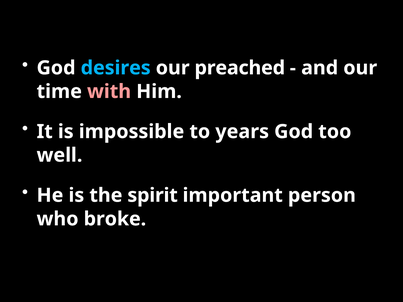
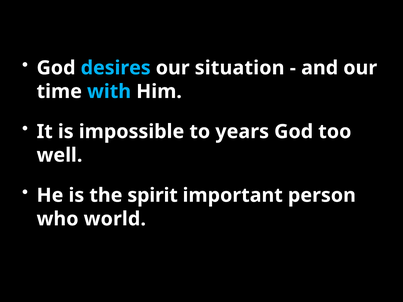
preached: preached -> situation (240, 68)
with colour: pink -> light blue (109, 92)
broke: broke -> world (115, 219)
